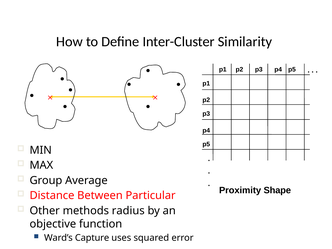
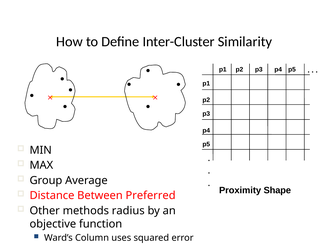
Particular: Particular -> Preferred (151, 196)
Capture: Capture -> Column (92, 238)
